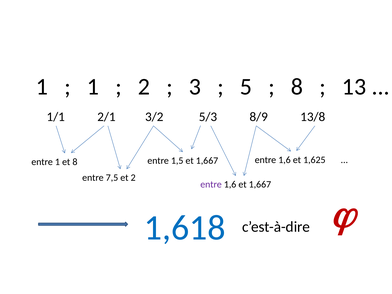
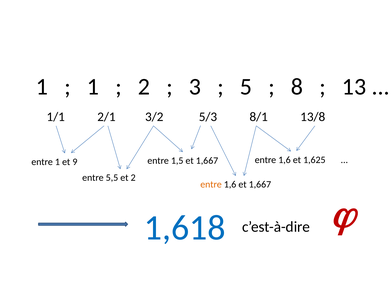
8/9: 8/9 -> 8/1 (259, 117)
et 8: 8 -> 9 (75, 162)
7,5: 7,5 -> 5,5 (112, 178)
entre colour: purple -> orange (211, 184)
